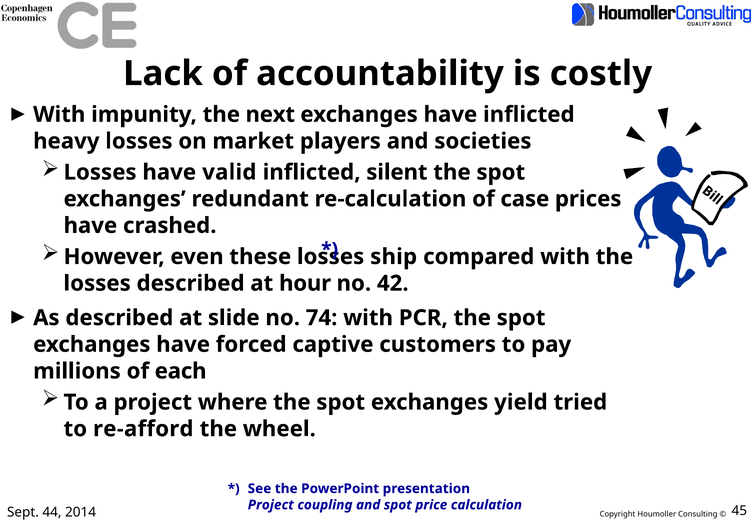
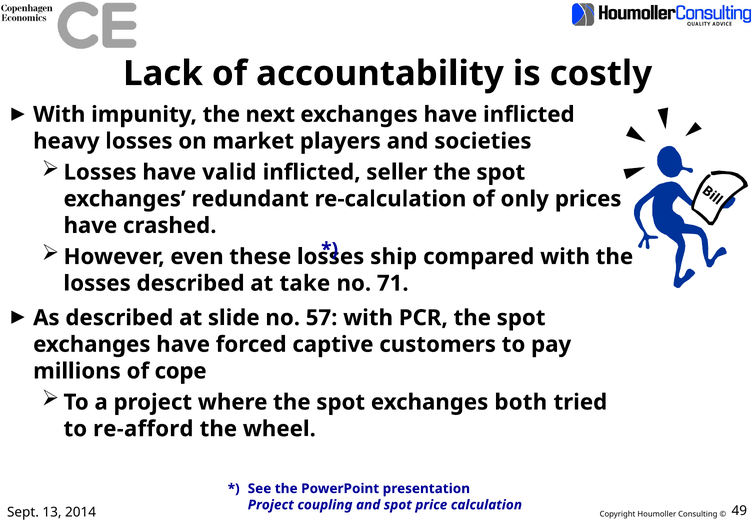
silent: silent -> seller (397, 172)
case: case -> only (525, 199)
hour: hour -> take (305, 283)
42: 42 -> 71 (393, 283)
74: 74 -> 57 (322, 318)
each: each -> cope (181, 371)
yield: yield -> both (521, 402)
44: 44 -> 13 (52, 512)
45: 45 -> 49 (739, 511)
